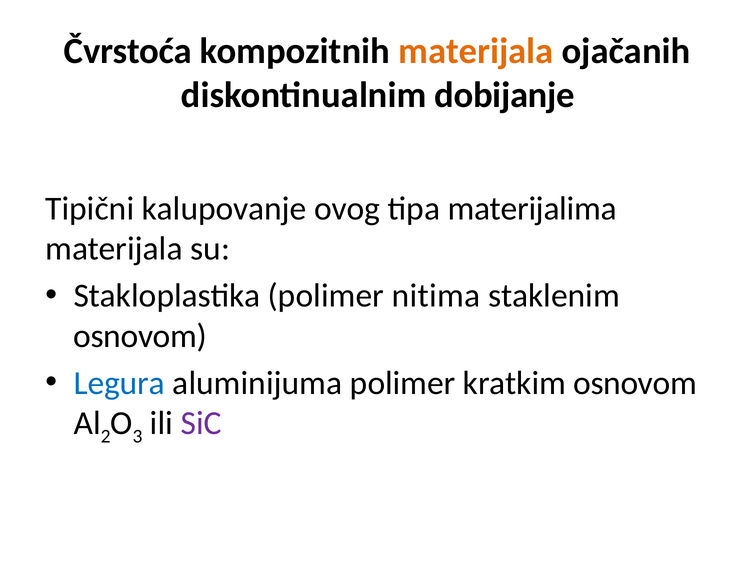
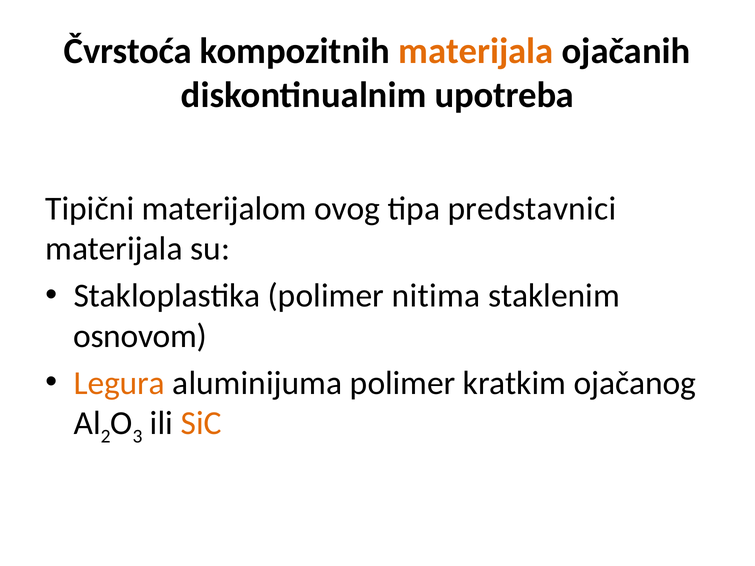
dobijanje: dobijanje -> upotreba (504, 95)
kalupovanje: kalupovanje -> materijalom (224, 209)
materijalima: materijalima -> predstavnici (532, 209)
Legura colour: blue -> orange (119, 383)
kratkim osnovom: osnovom -> ojačanog (635, 383)
SiC colour: purple -> orange (201, 424)
